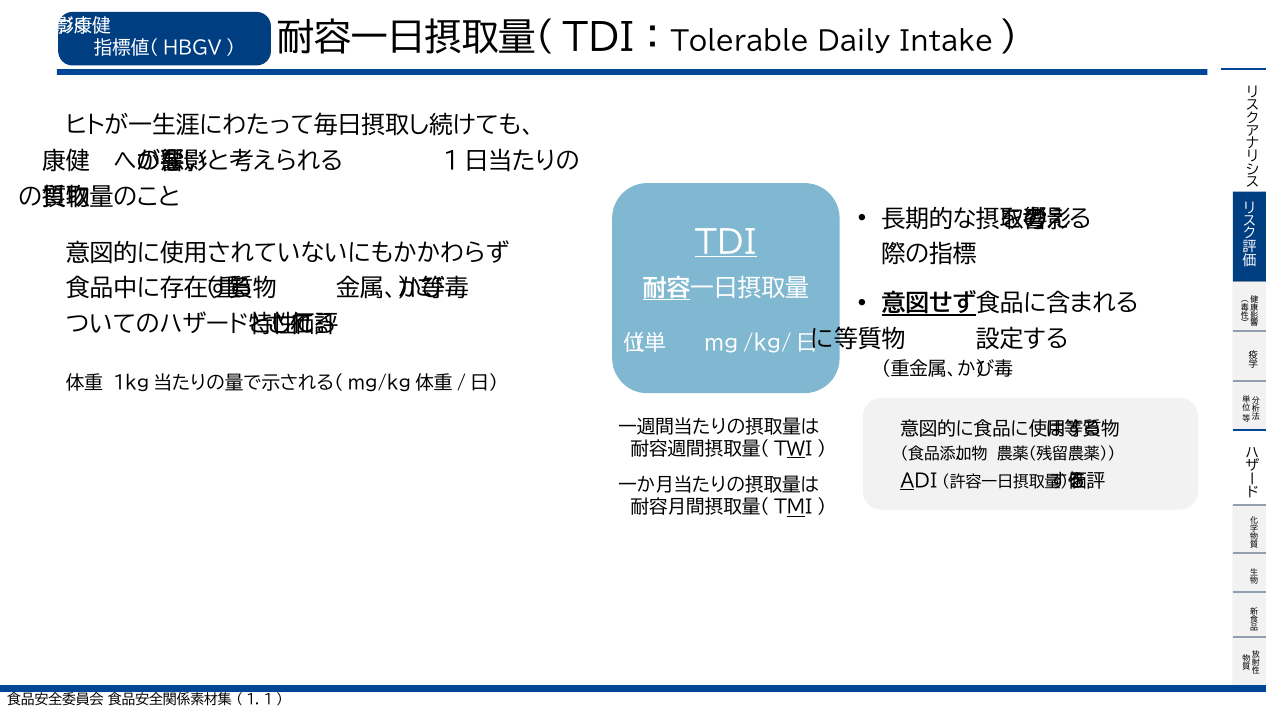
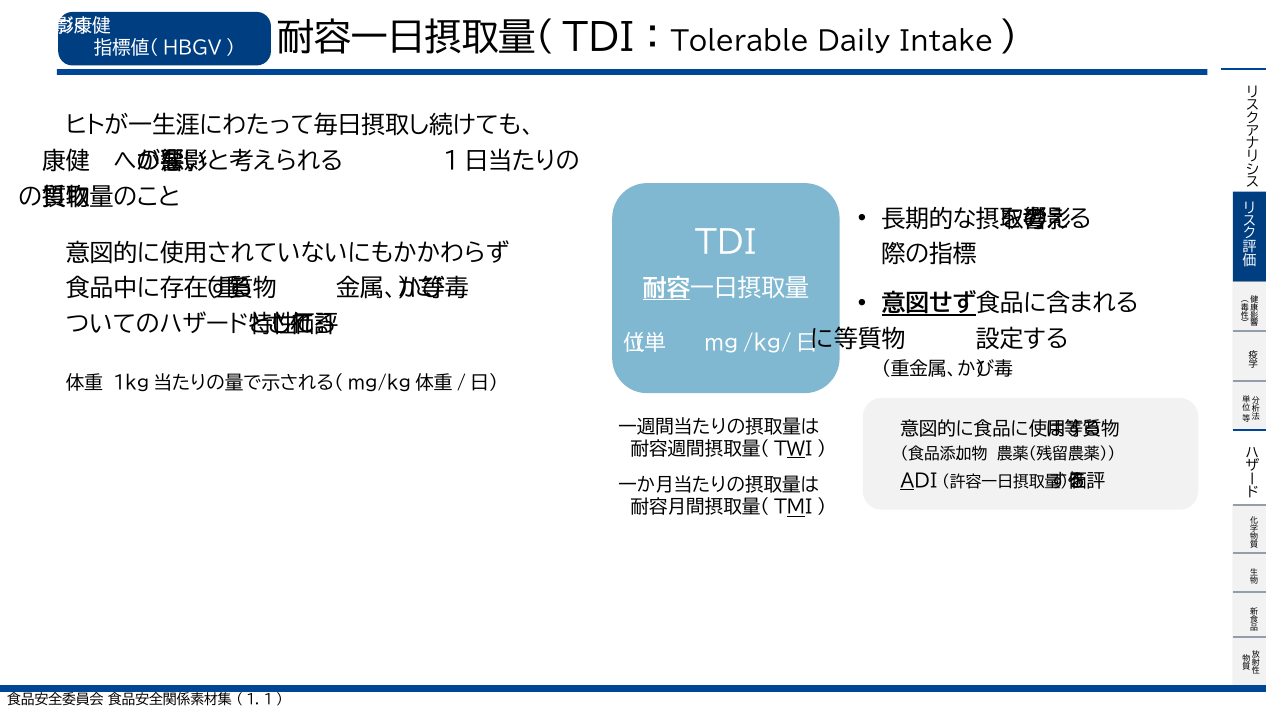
TDI underline: present -> none (726, 243)
